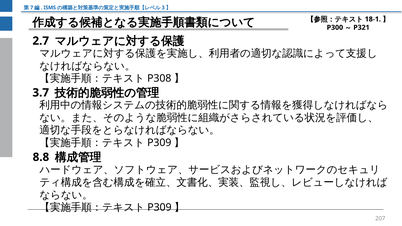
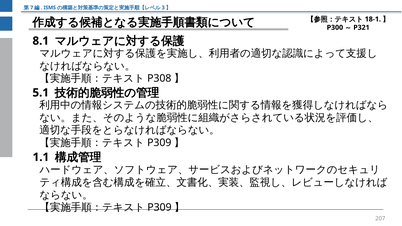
2.7: 2.7 -> 8.1 (41, 41)
3.7: 3.7 -> 5.1 (41, 93)
8.8: 8.8 -> 1.1 (41, 157)
